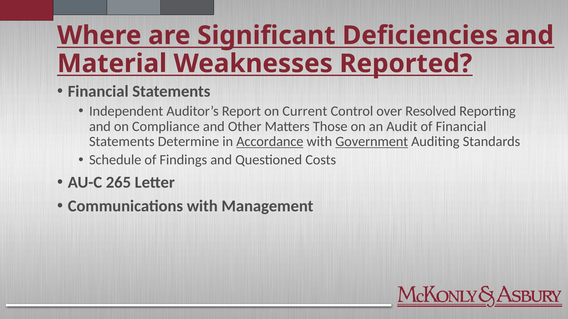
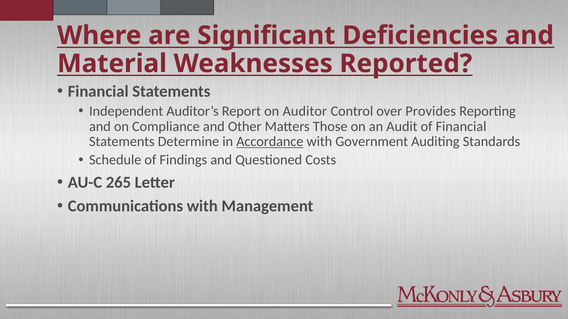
Current: Current -> Auditor (305, 111)
Resolved: Resolved -> Provides (431, 111)
Government underline: present -> none (372, 142)
